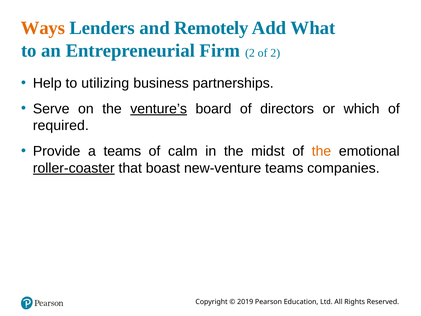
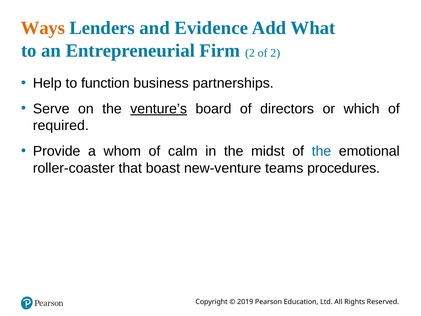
Remotely: Remotely -> Evidence (211, 28)
utilizing: utilizing -> function (105, 83)
a teams: teams -> whom (122, 151)
the colour: orange -> blue (321, 151)
roller-coaster underline: present -> none (74, 168)
companies: companies -> procedures (344, 168)
